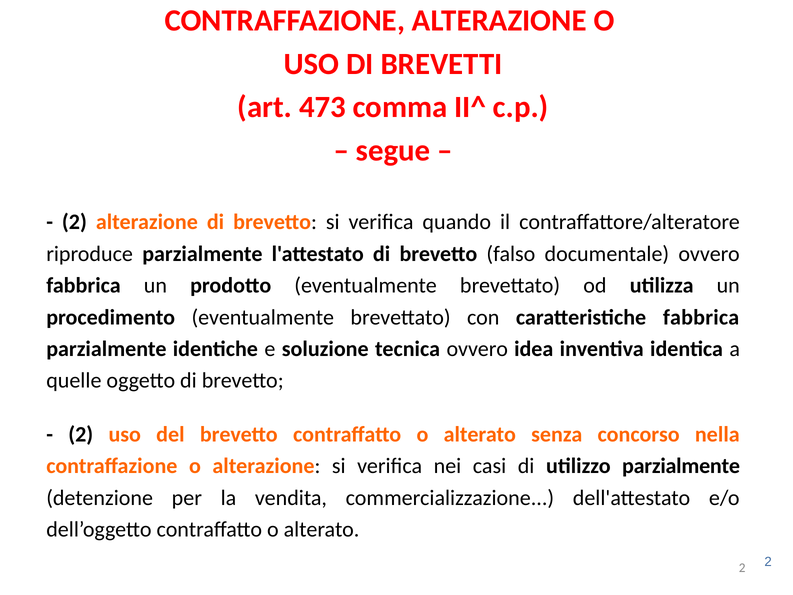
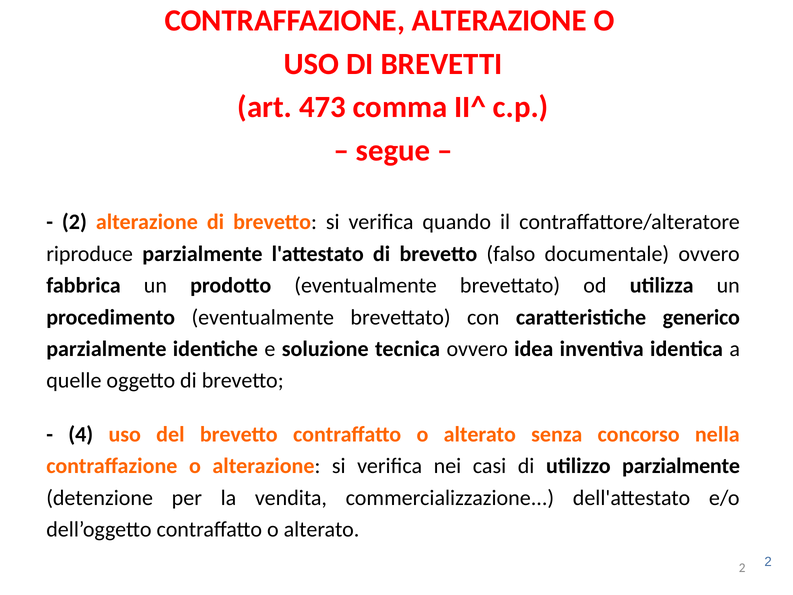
caratteristiche fabbrica: fabbrica -> generico (701, 317)
2: 2 -> 4 (81, 434)
